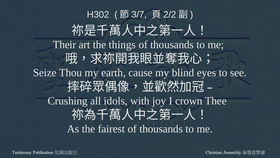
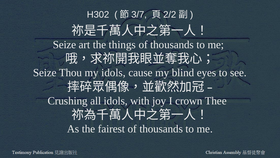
Their: Their -> Seize (65, 45)
my earth: earth -> idols (113, 73)
